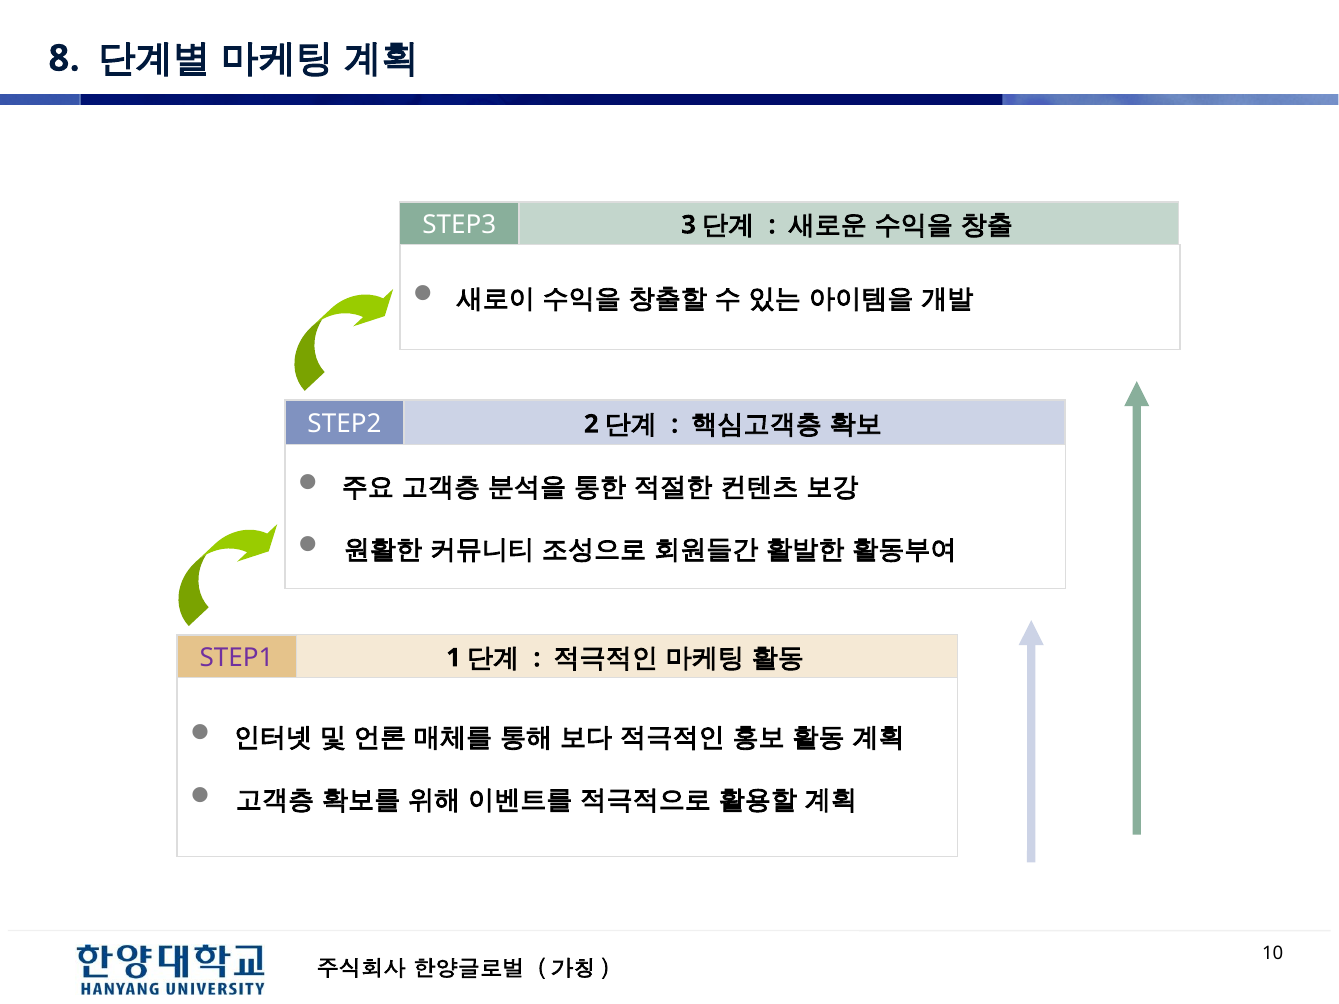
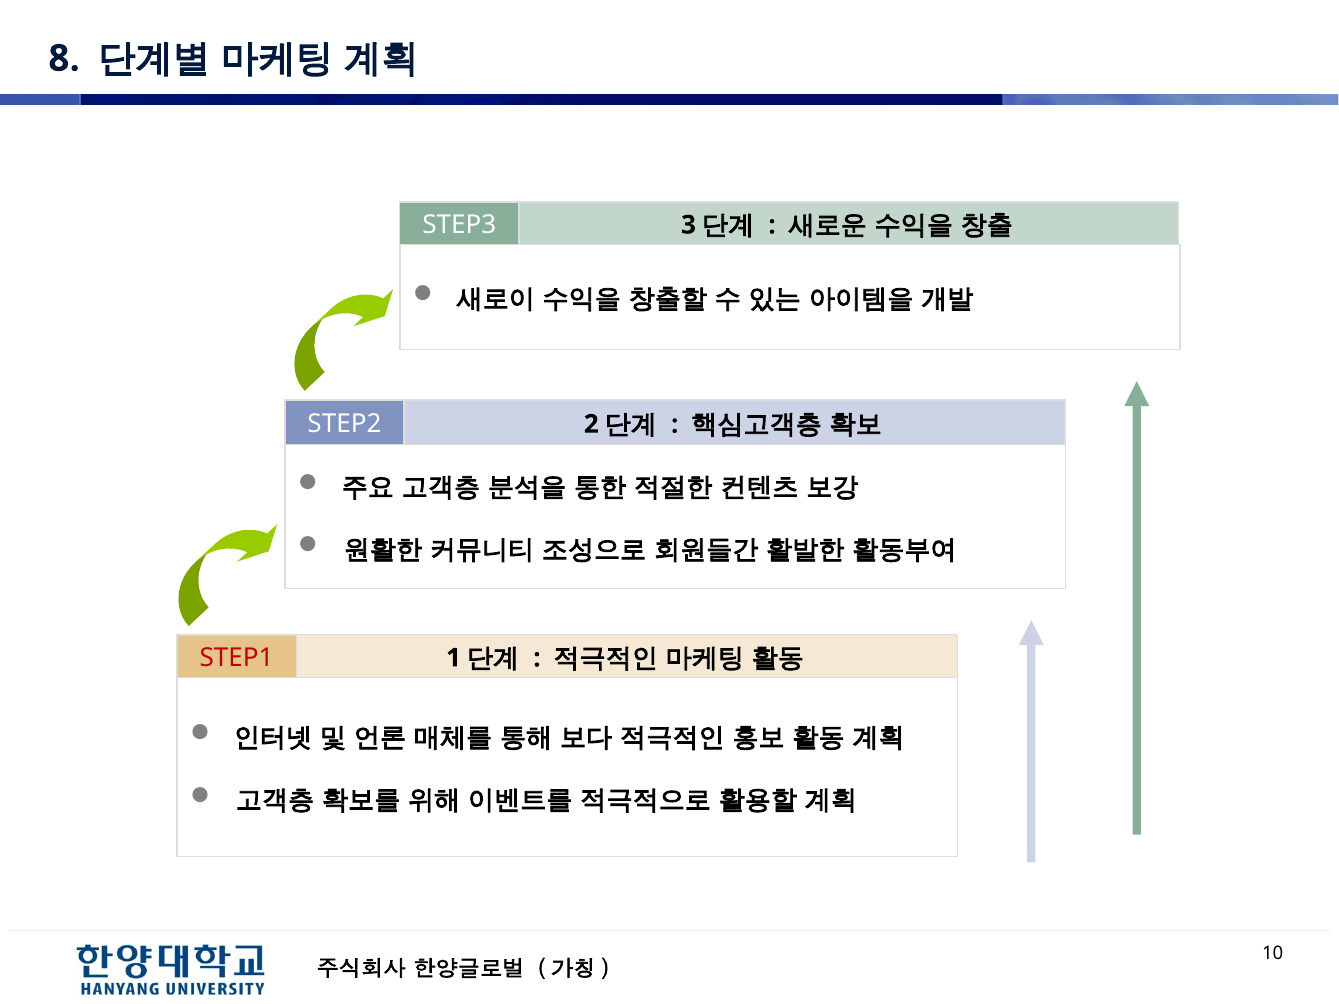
STEP1 colour: purple -> red (237, 658)
